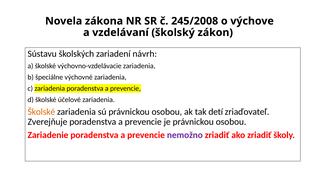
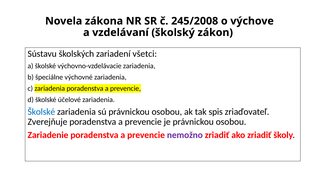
návrh: návrh -> všetci (145, 54)
Školské colour: orange -> blue (41, 112)
detí: detí -> spis (216, 112)
